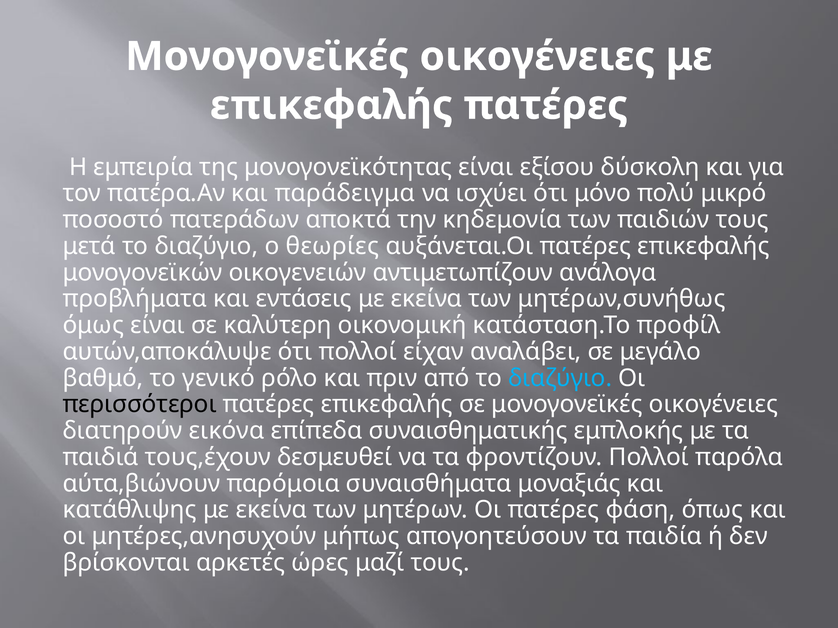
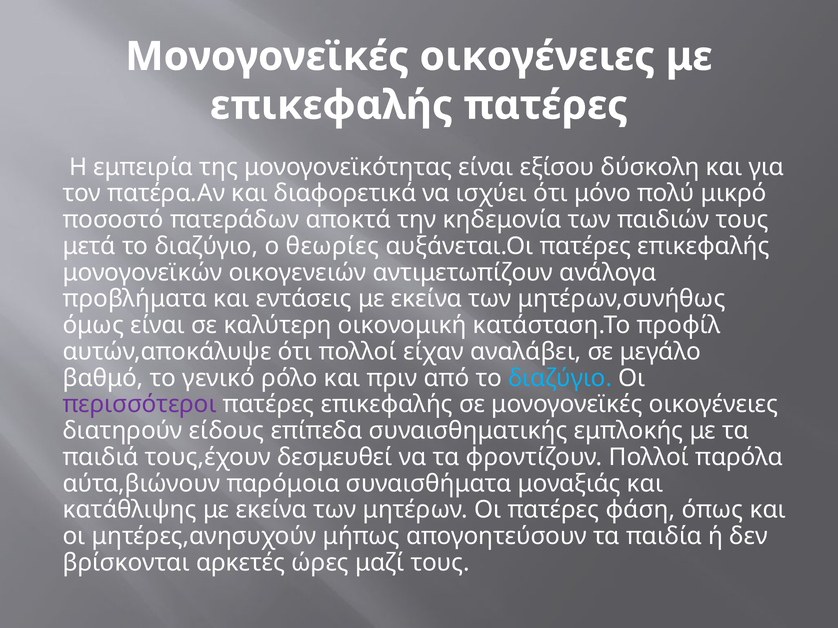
παράδειγμα: παράδειγμα -> διαφορετικά (345, 194)
περισσότεροι colour: black -> purple (140, 405)
εικόνα: εικόνα -> είδους (227, 431)
